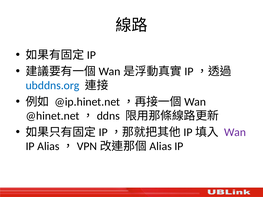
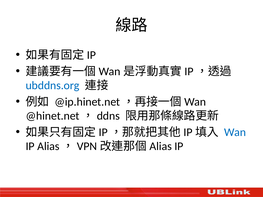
Wan colour: purple -> blue (235, 132)
